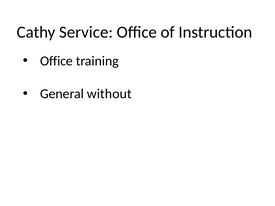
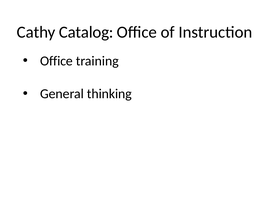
Service: Service -> Catalog (86, 32)
without: without -> thinking (109, 94)
